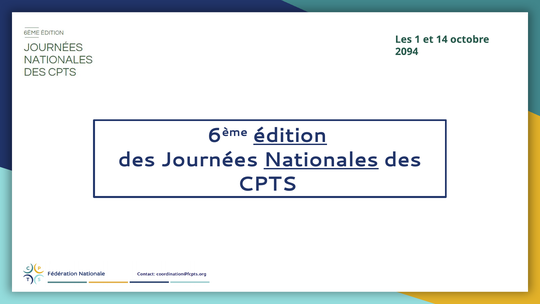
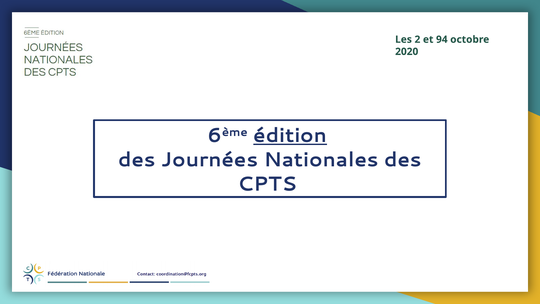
1: 1 -> 2 (417, 39)
14: 14 -> 94 (442, 39)
2094: 2094 -> 2020 (407, 52)
Nationales underline: present -> none (321, 160)
